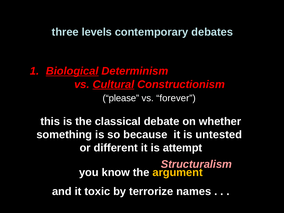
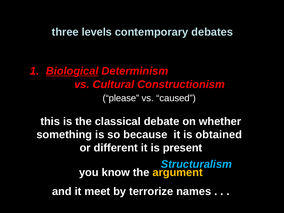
Cultural underline: present -> none (113, 84)
forever: forever -> caused (176, 98)
untested: untested -> obtained (219, 135)
attempt: attempt -> present (183, 148)
Structuralism colour: pink -> light blue (196, 164)
toxic: toxic -> meet (97, 191)
